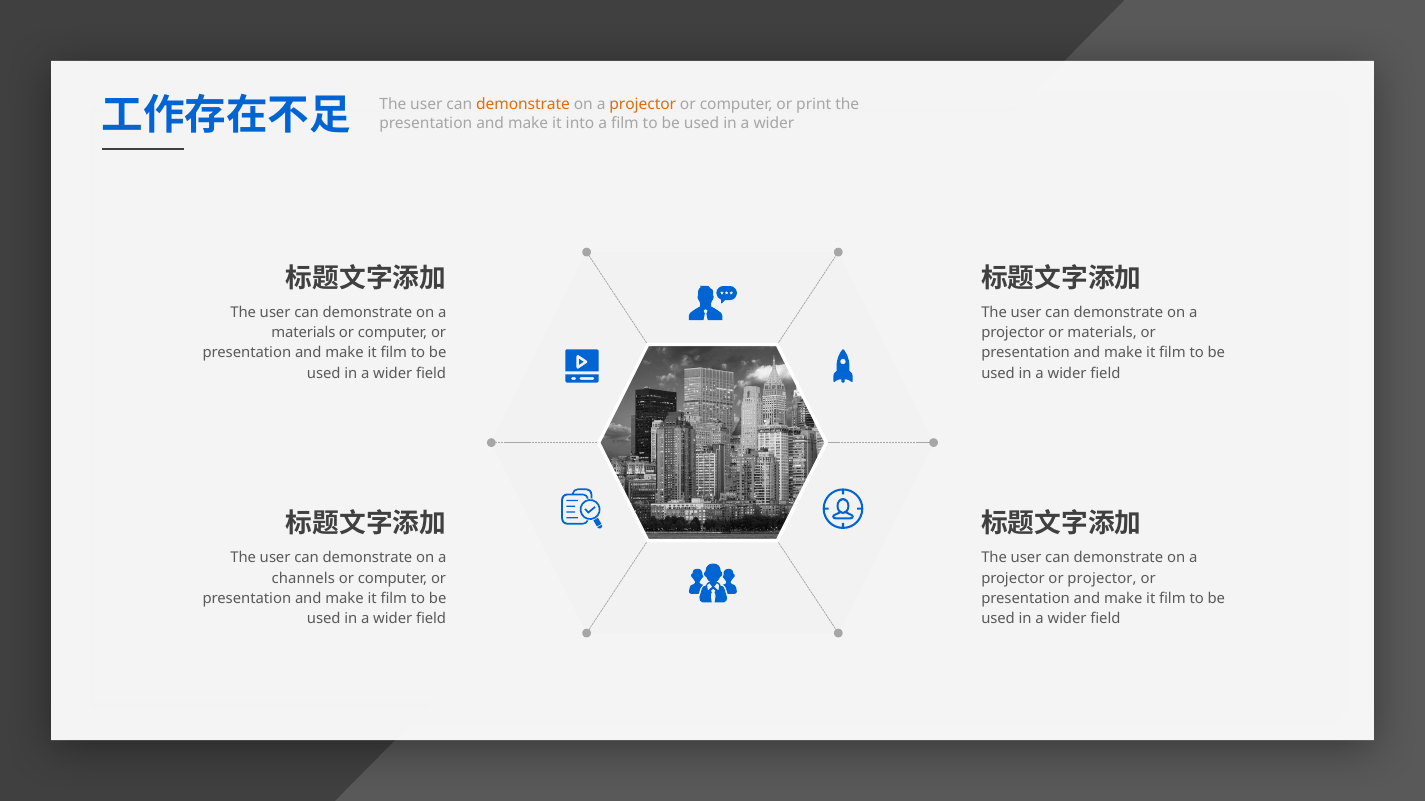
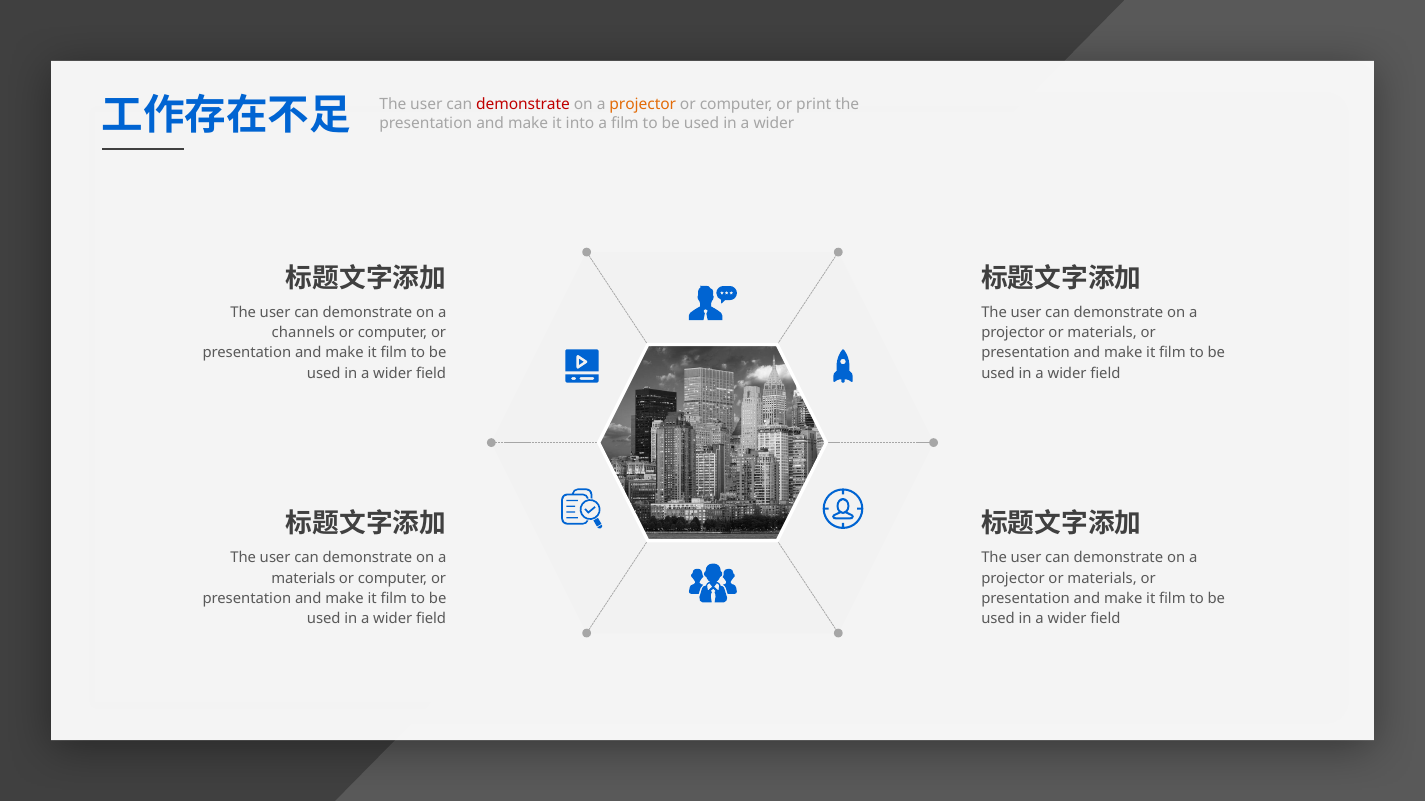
demonstrate colour: orange -> red (523, 105)
materials: materials -> channels (303, 333)
channels: channels -> materials (303, 579)
projector: projector -> materials (1102, 579)
